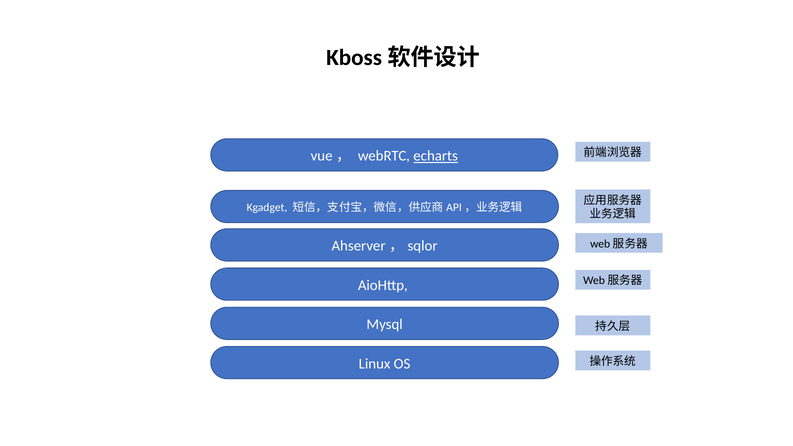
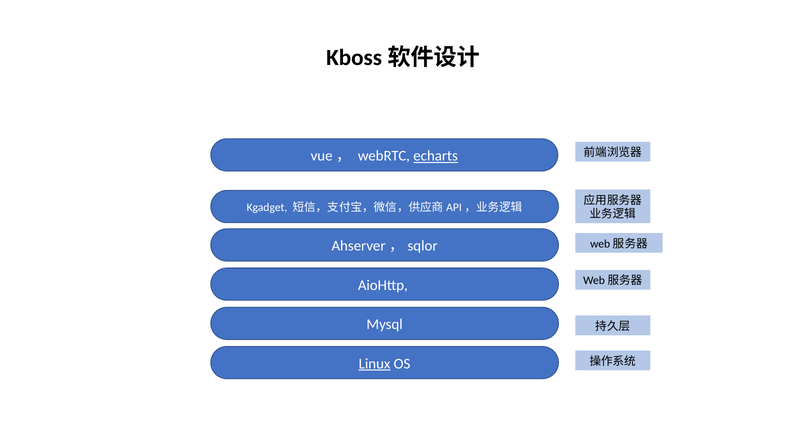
Linux underline: none -> present (375, 364)
